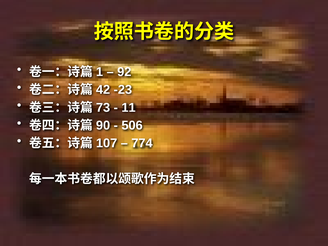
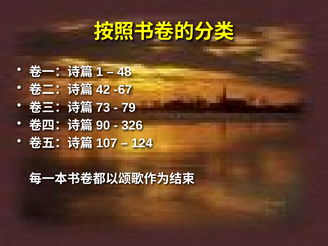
92: 92 -> 48 (124, 72)
-23: -23 -> -67 (123, 90)
11: 11 -> 79 (129, 108)
506: 506 -> 326 (132, 125)
774: 774 -> 124 (142, 143)
